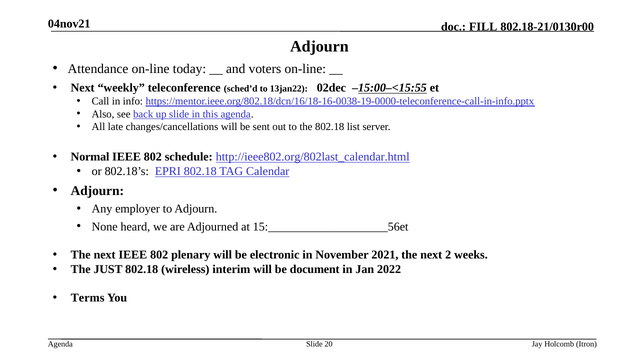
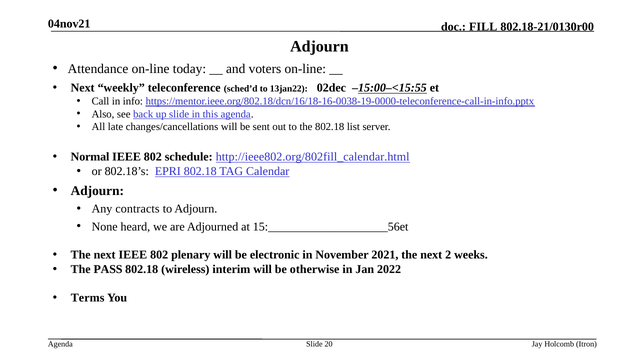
http://ieee802.org/802last_calendar.html: http://ieee802.org/802last_calendar.html -> http://ieee802.org/802fill_calendar.html (313, 157)
employer: employer -> contracts (137, 209)
JUST: JUST -> PASS (108, 270)
document: document -> otherwise (315, 270)
